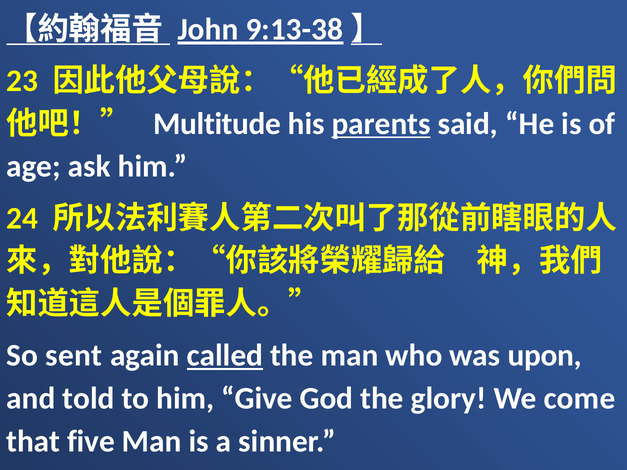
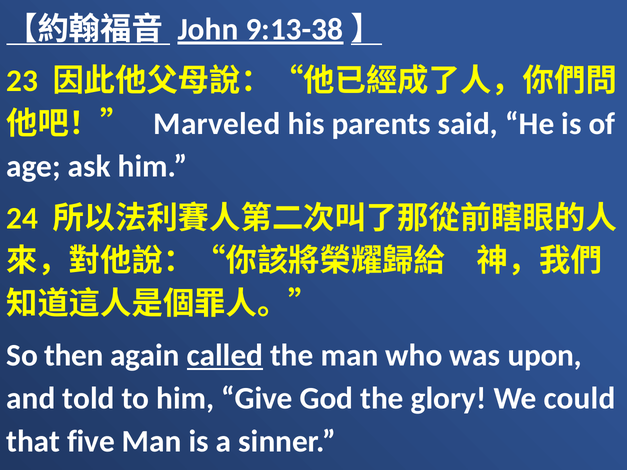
Multitude: Multitude -> Marveled (217, 124)
parents underline: present -> none (381, 124)
sent: sent -> then (74, 356)
come: come -> could (580, 399)
